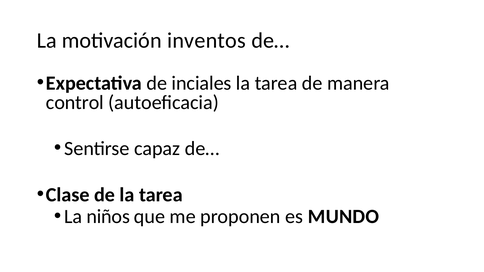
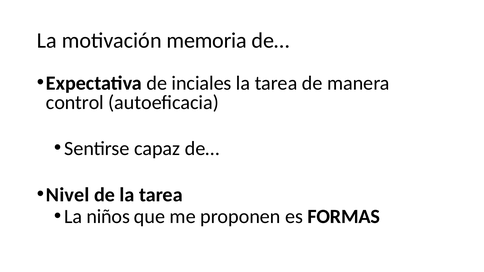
inventos: inventos -> memoria (207, 41)
Clase: Clase -> Nivel (68, 195)
MUNDO: MUNDO -> FORMAS (344, 217)
